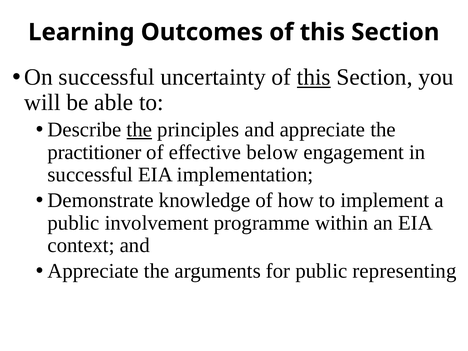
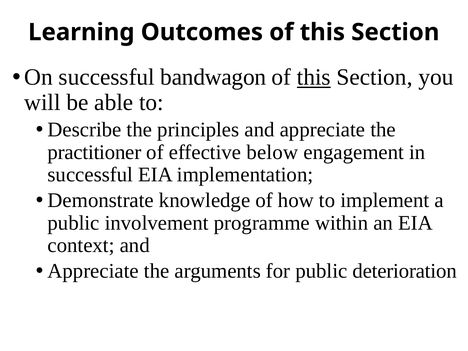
uncertainty: uncertainty -> bandwagon (213, 77)
the underline: present -> none (139, 130)
representing: representing -> deterioration (405, 271)
